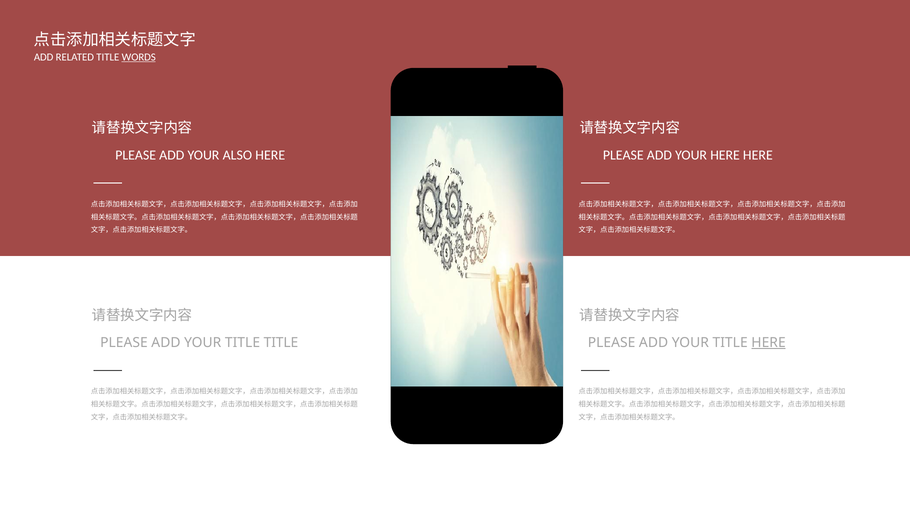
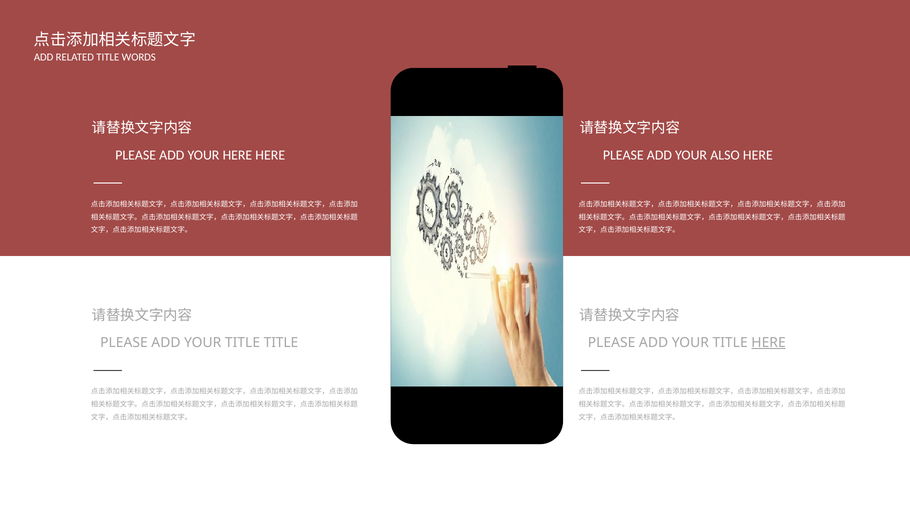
WORDS underline: present -> none (139, 57)
YOUR ALSO: ALSO -> HERE (237, 155)
YOUR HERE: HERE -> ALSO (725, 155)
